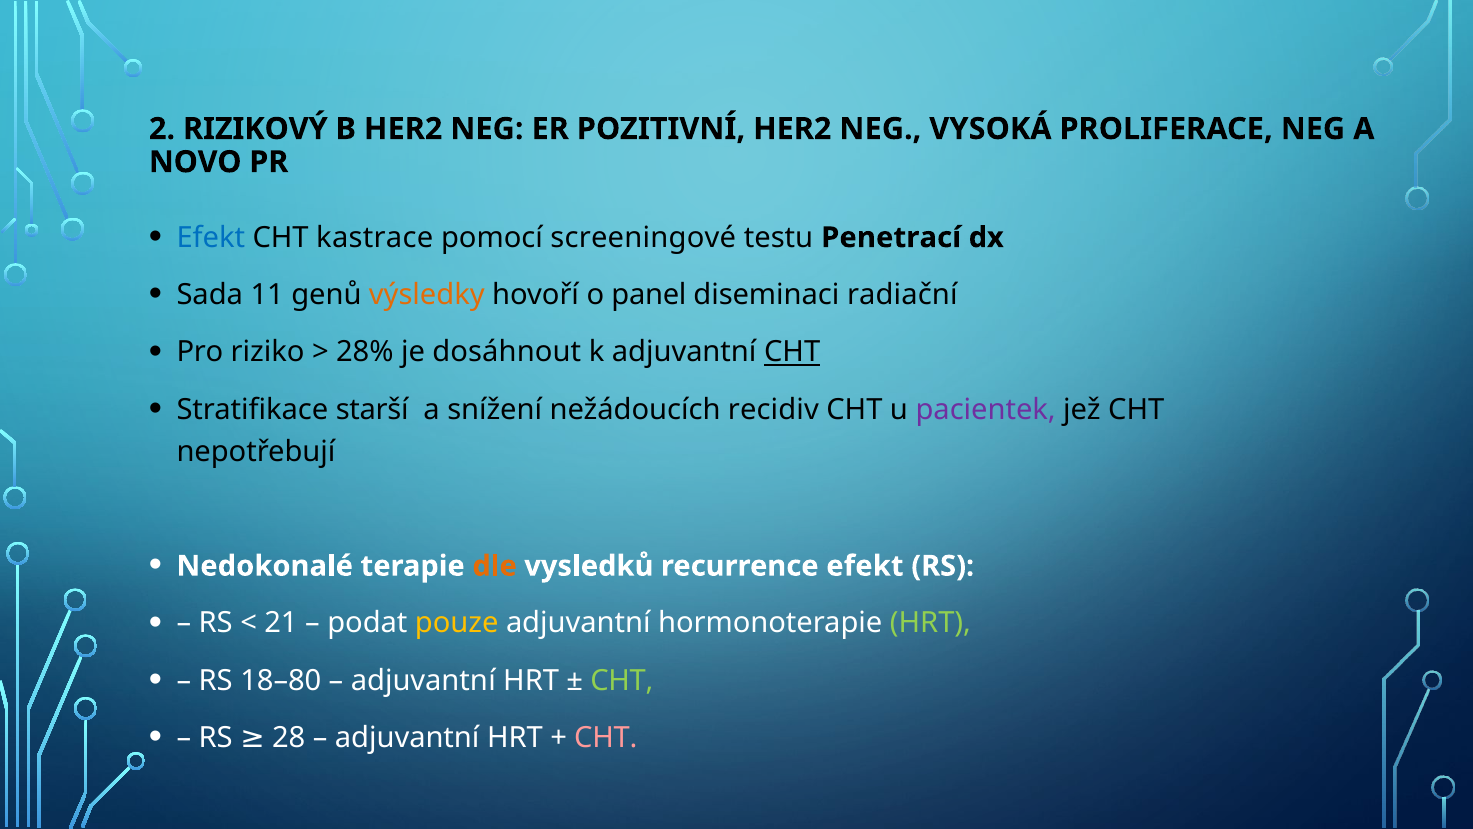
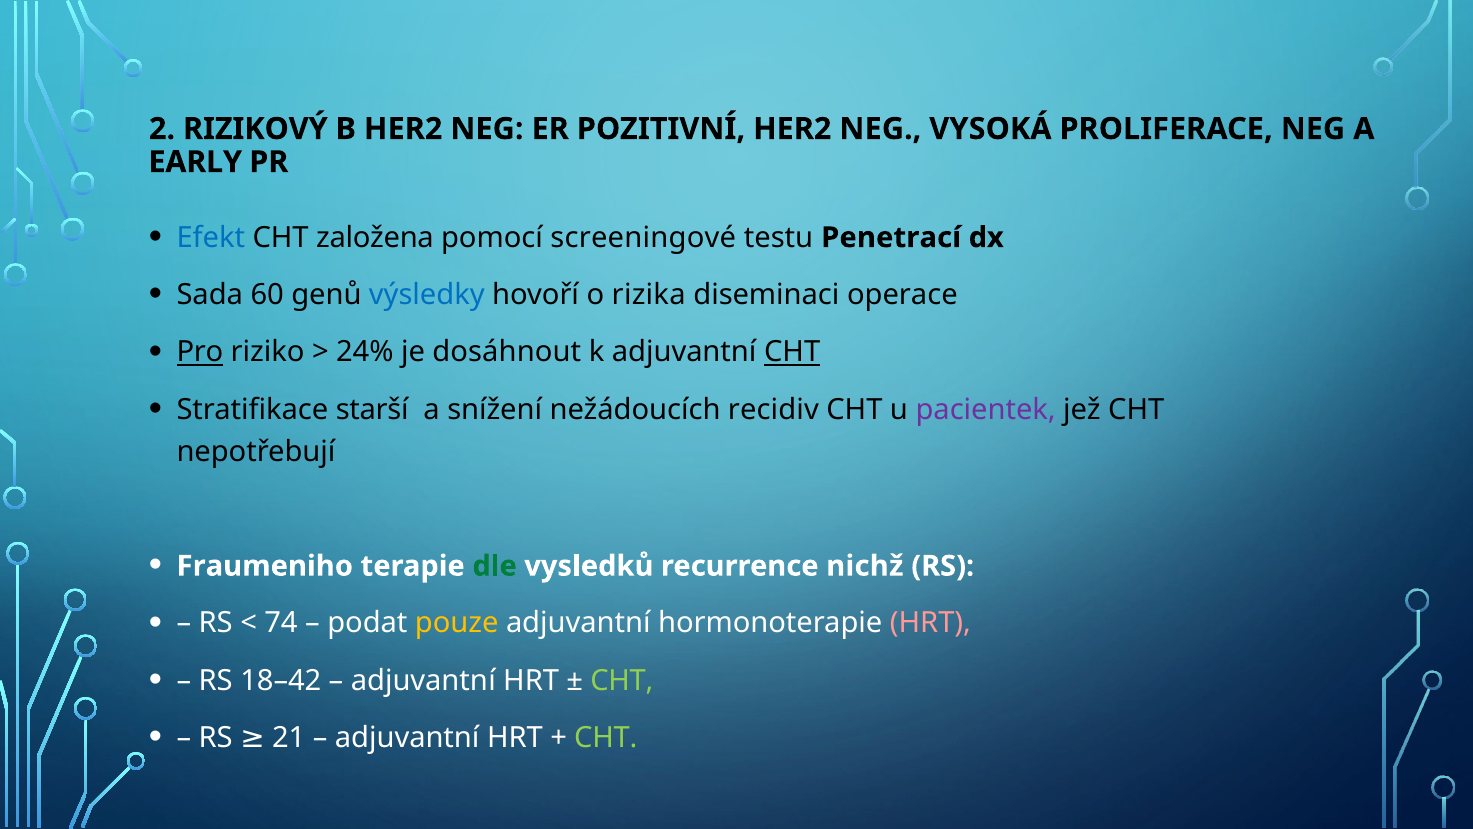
NOVO: NOVO -> EARLY (195, 162)
kastrace: kastrace -> založena (375, 237)
11: 11 -> 60 (267, 295)
výsledky colour: orange -> blue (427, 295)
panel: panel -> rizika (649, 295)
radiační: radiační -> operace (902, 295)
Pro underline: none -> present (200, 352)
28%: 28% -> 24% (365, 352)
Nedokonalé: Nedokonalé -> Fraumeniho (265, 566)
dle colour: orange -> green (495, 566)
recurrence efekt: efekt -> nichž (865, 566)
21: 21 -> 74 (281, 623)
HRT colour: light green -> pink (930, 623)
18–80: 18–80 -> 18–42 (281, 680)
28: 28 -> 21 (289, 738)
CHT colour: pink -> light green (606, 738)
